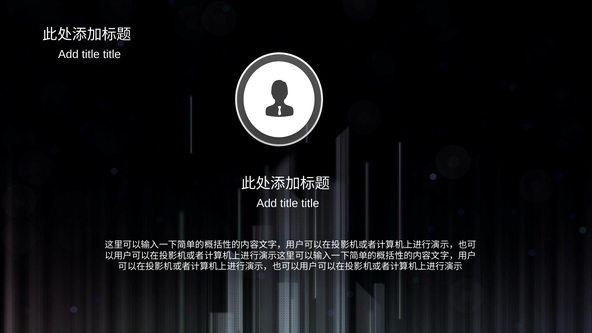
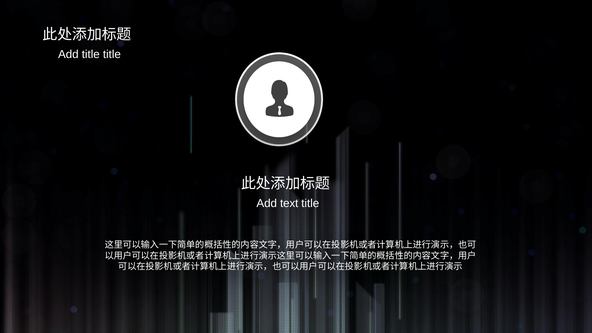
title: title -> text (289, 203)
